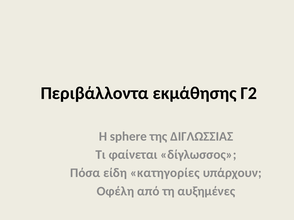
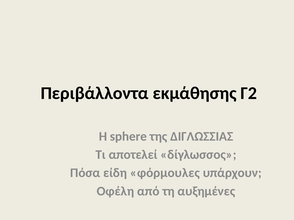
φαίνεται: φαίνεται -> αποτελεί (133, 155)
κατηγορίες: κατηγορίες -> φόρμουλες (165, 173)
